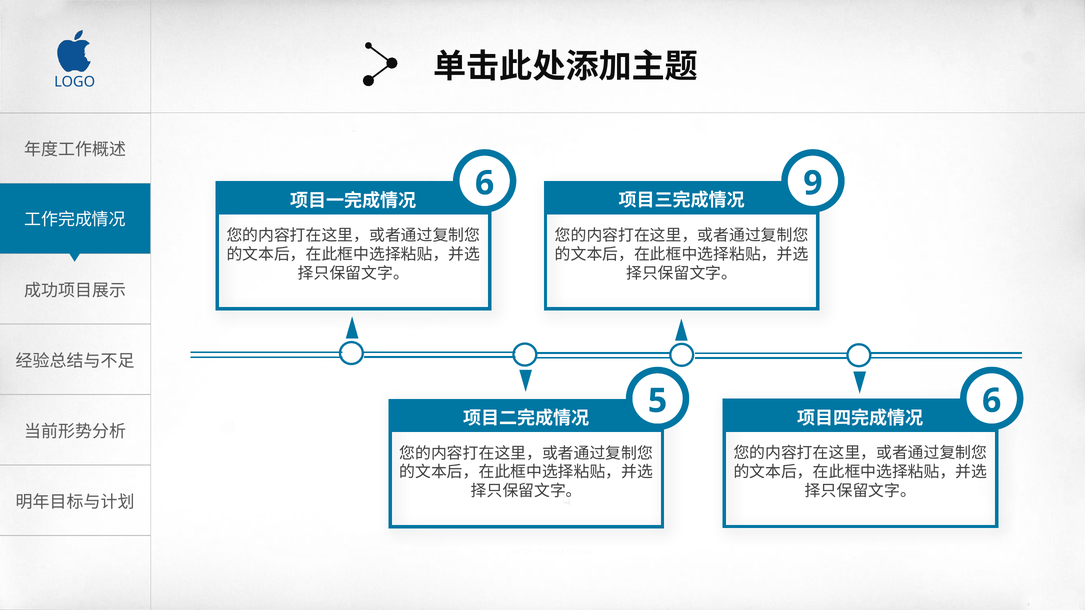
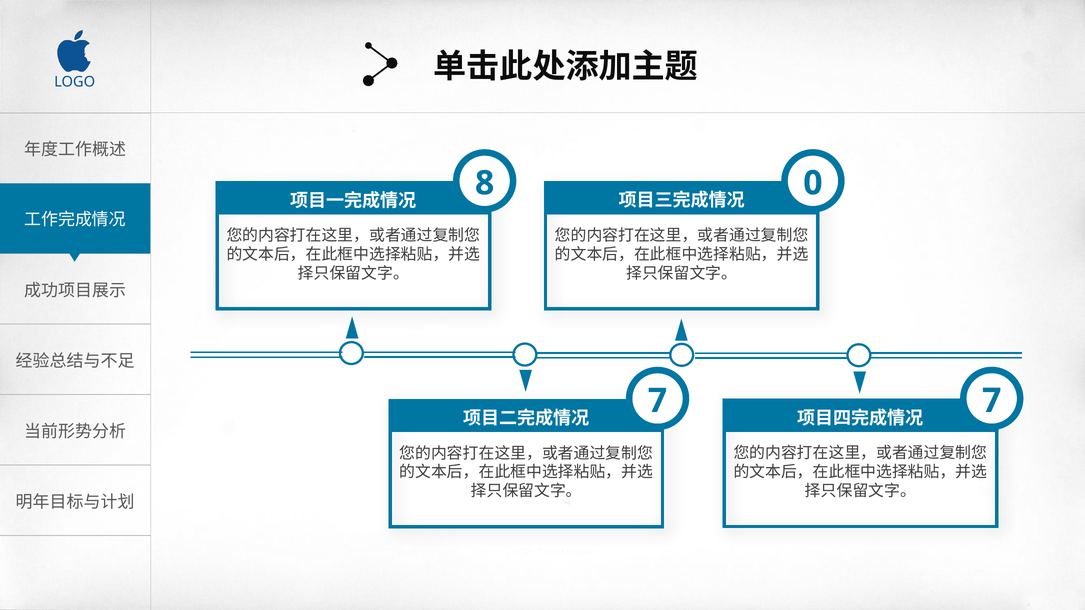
6: 6 -> 8 (485, 183)
9: 9 -> 0 (813, 183)
6: 6 -> 7 (992, 401)
5: 5 -> 7 (658, 401)
